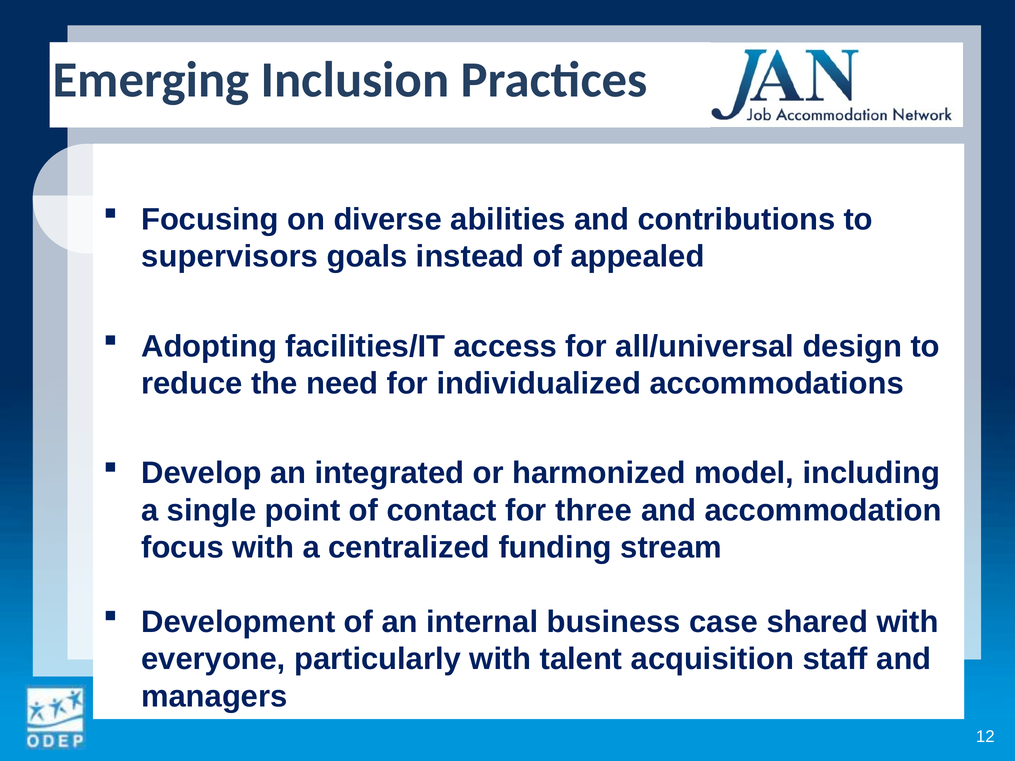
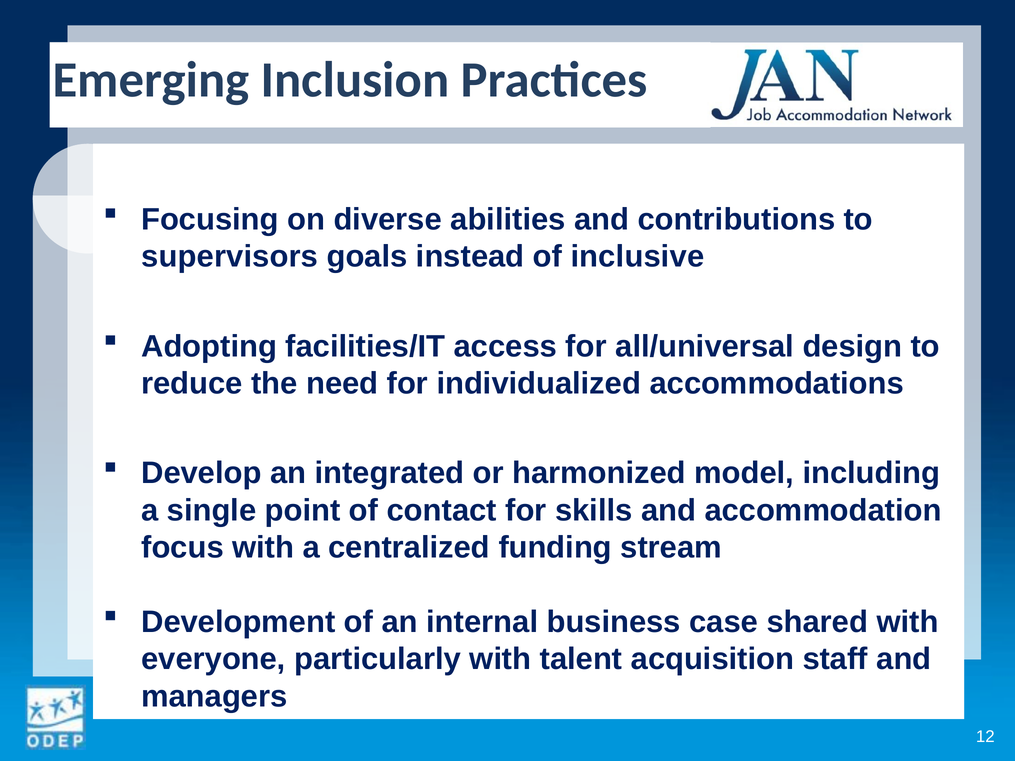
appealed: appealed -> inclusive (637, 257)
three: three -> skills (594, 510)
